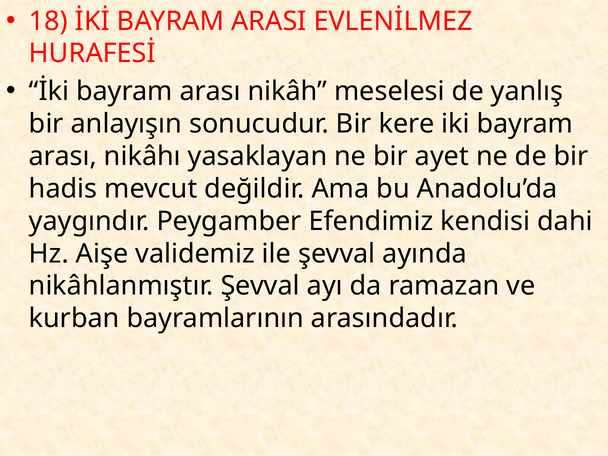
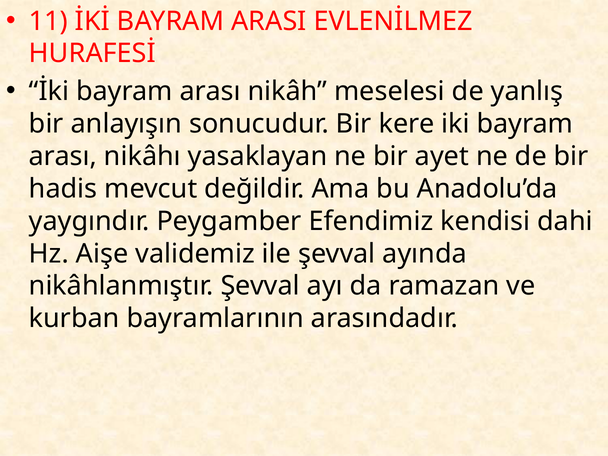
18: 18 -> 11 (48, 21)
